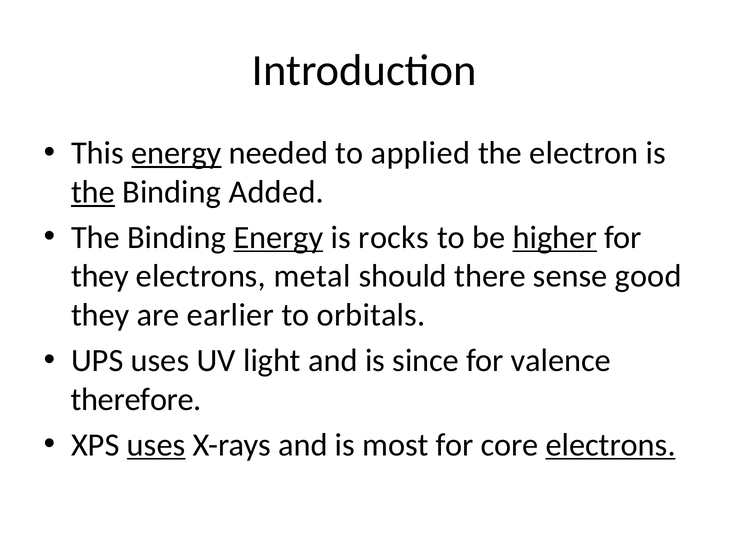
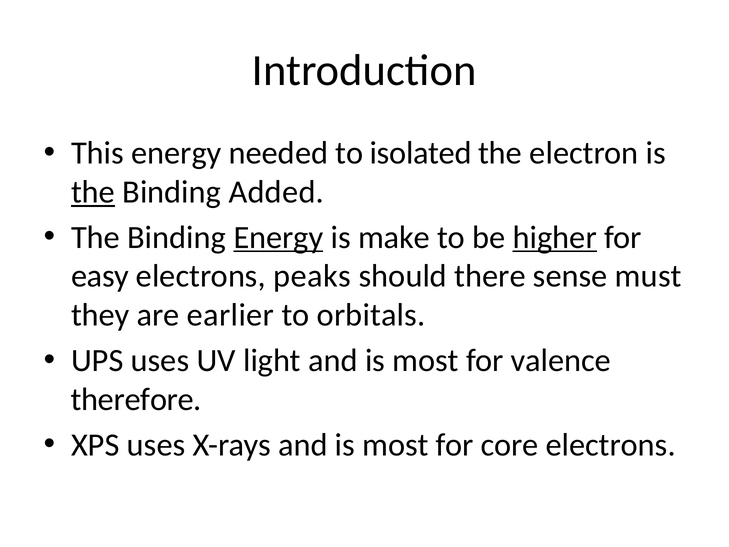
energy underline: present -> none (176, 153)
applied: applied -> isolated (421, 153)
rocks: rocks -> make (394, 237)
they: they -> easy (100, 276)
metal: metal -> peaks (312, 276)
good: good -> must (648, 276)
light and is since: since -> most (426, 360)
uses underline: present -> none (156, 445)
electrons underline: present -> none (611, 445)
